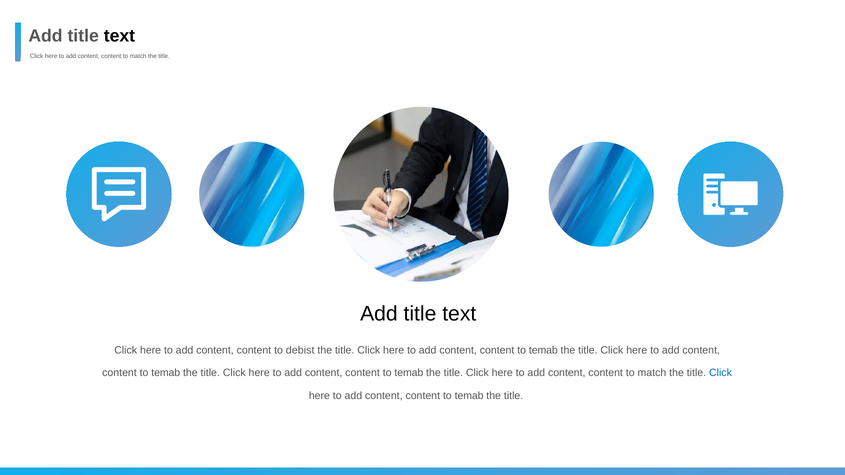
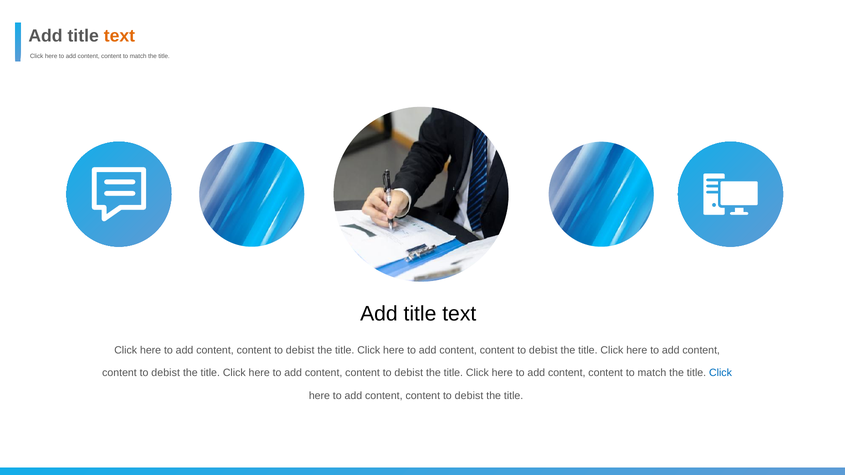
text colour: black -> orange (119, 36)
temab: temab -> debist (543, 350)
temab: temab -> debist (166, 373)
temab: temab -> debist (409, 373)
temab: temab -> debist (469, 396)
